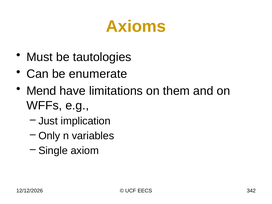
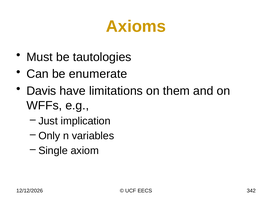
Mend: Mend -> Davis (41, 91)
